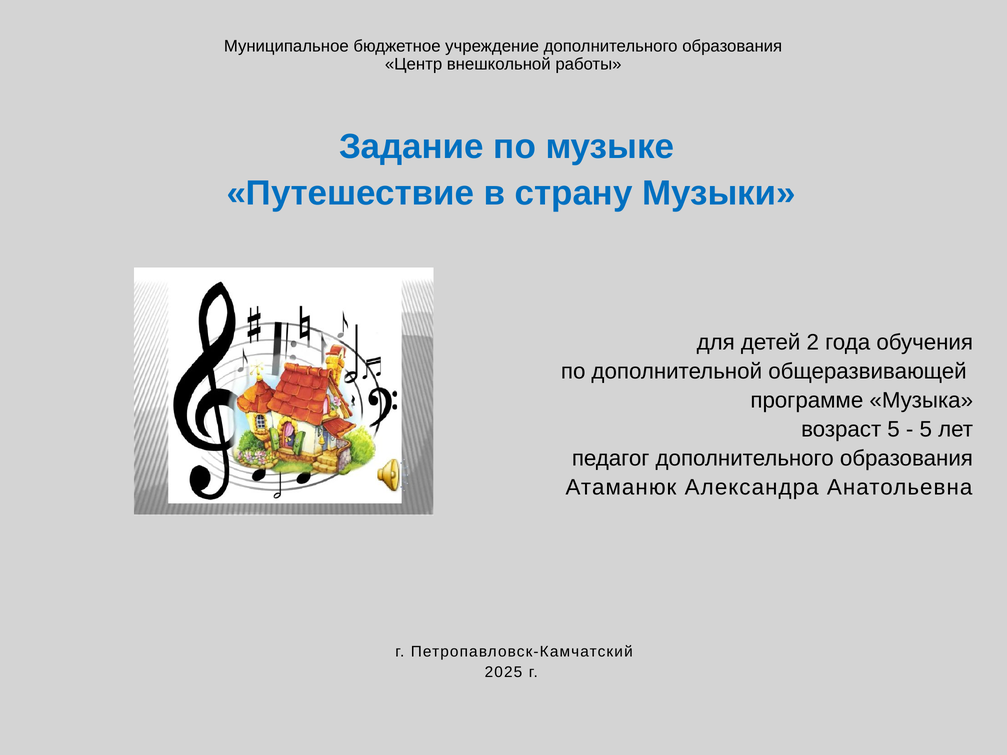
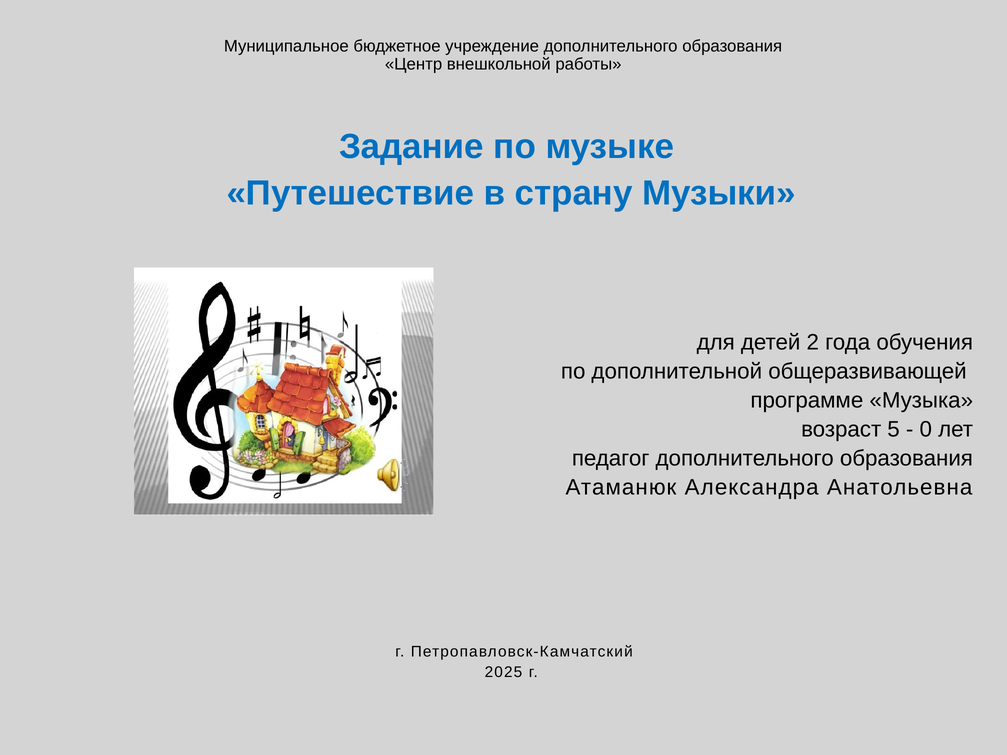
5: 5 -> 0 (926, 429)
